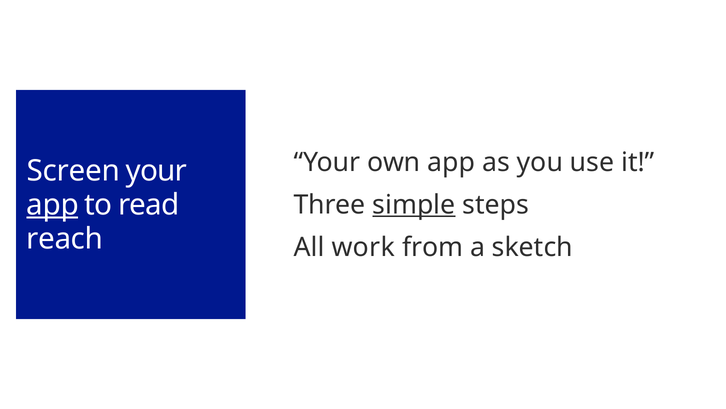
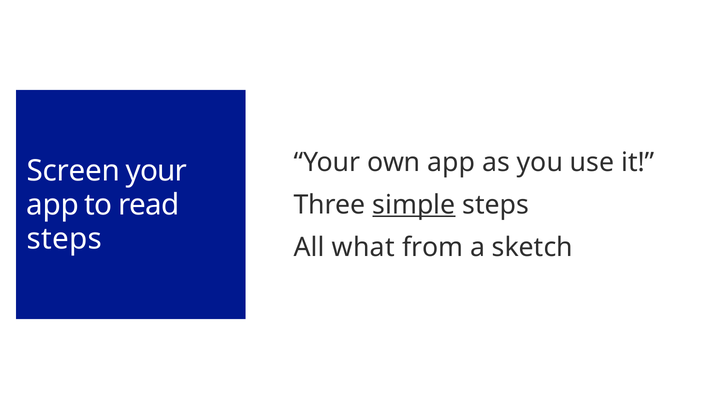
app underline: present -> none (53, 205)
reach: reach -> steps (64, 238)
work: work -> what (363, 247)
